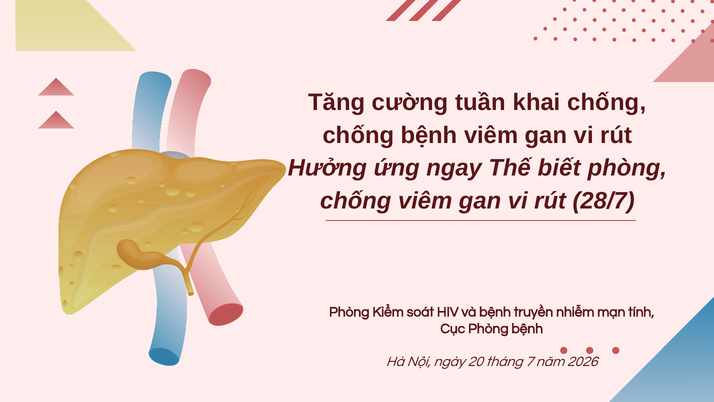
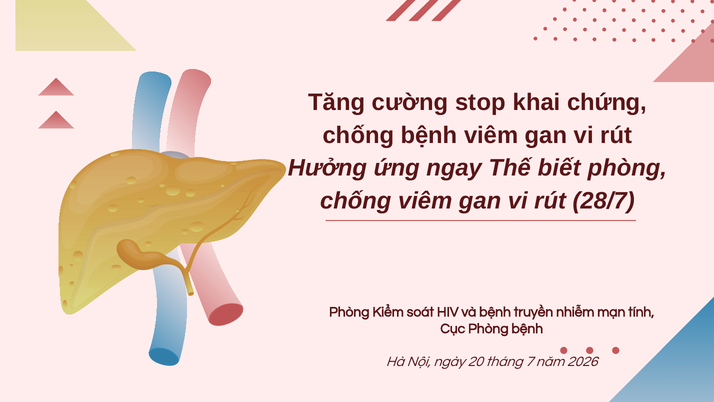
tuần: tuần -> stop (480, 102)
khai chống: chống -> chứng (607, 102)
